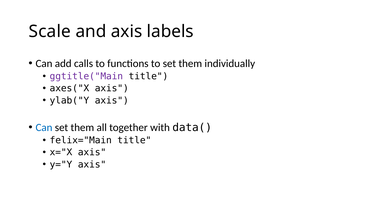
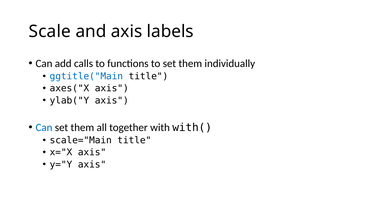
ggtitle("Main colour: purple -> blue (86, 76)
data(: data( -> with( (192, 127)
felix="Main: felix="Main -> scale="Main (81, 140)
